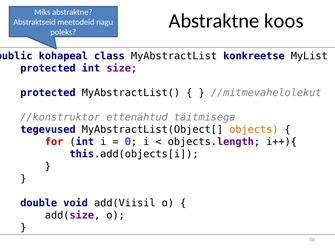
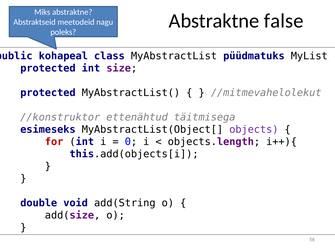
koos: koos -> false (284, 21)
konkreetse: konkreetse -> püüdmatuks (254, 56)
tegevused: tegevused -> esimeseks (48, 130)
objects colour: orange -> purple (254, 130)
add(Viisil: add(Viisil -> add(String (125, 203)
